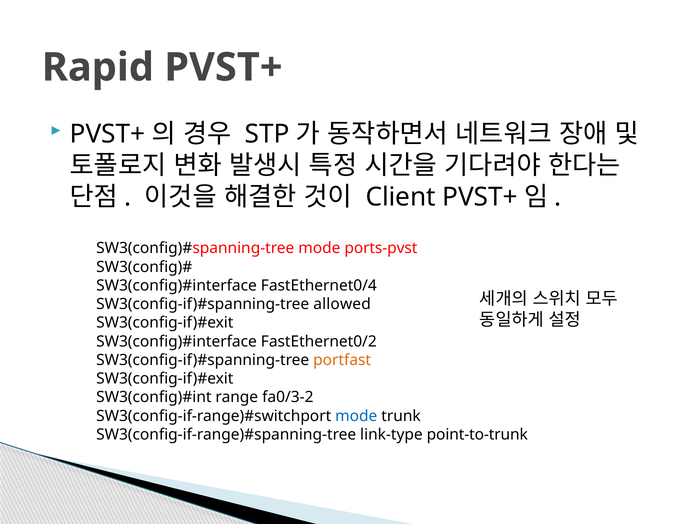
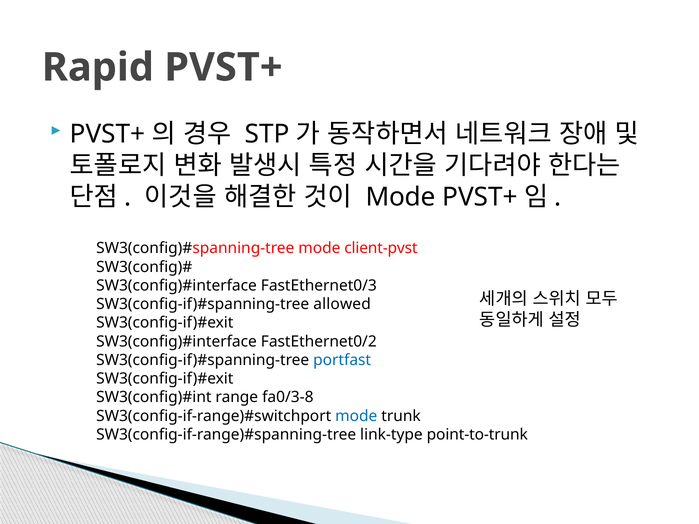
Client: Client -> Mode (401, 197)
ports-pvst: ports-pvst -> client-pvst (381, 248)
FastEthernet0/4: FastEthernet0/4 -> FastEthernet0/3 (319, 286)
portfast colour: orange -> blue (342, 360)
fa0/3-2: fa0/3-2 -> fa0/3-8 (288, 397)
